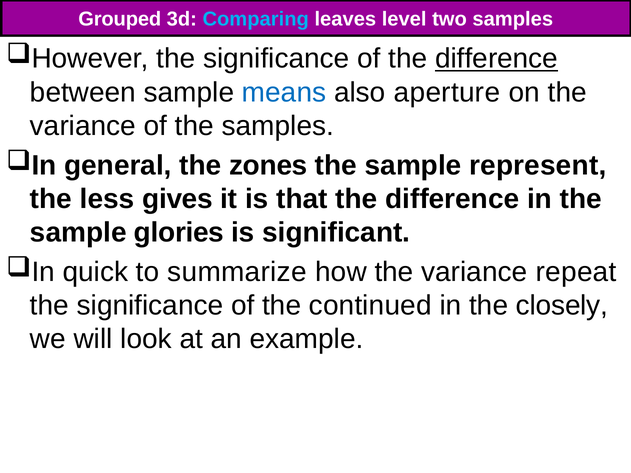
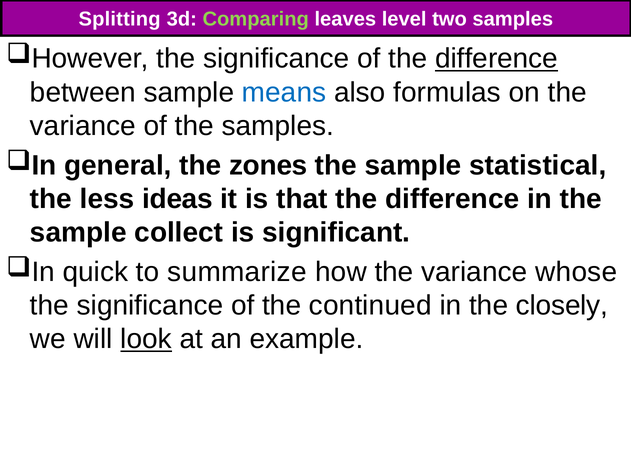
Grouped: Grouped -> Splitting (120, 19)
Comparing colour: light blue -> light green (256, 19)
aperture: aperture -> formulas (447, 92)
represent: represent -> statistical (538, 165)
gives: gives -> ideas (177, 199)
glories: glories -> collect (179, 233)
repeat: repeat -> whose (576, 272)
look underline: none -> present (146, 339)
